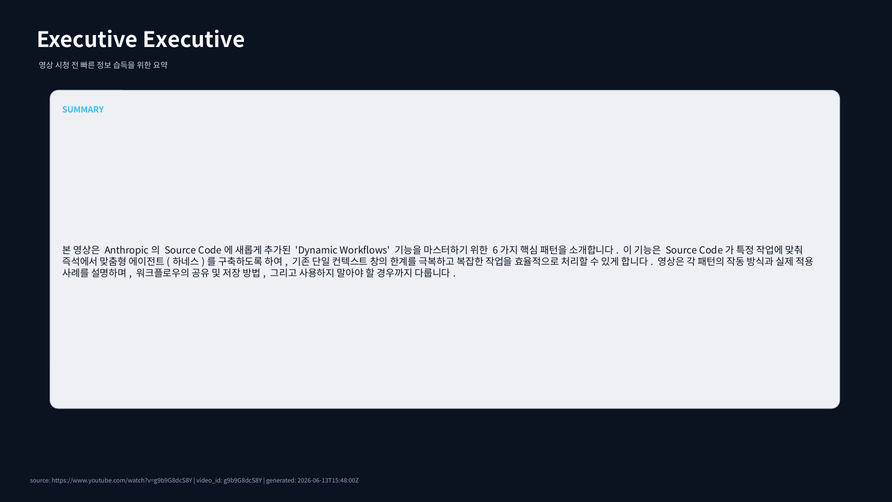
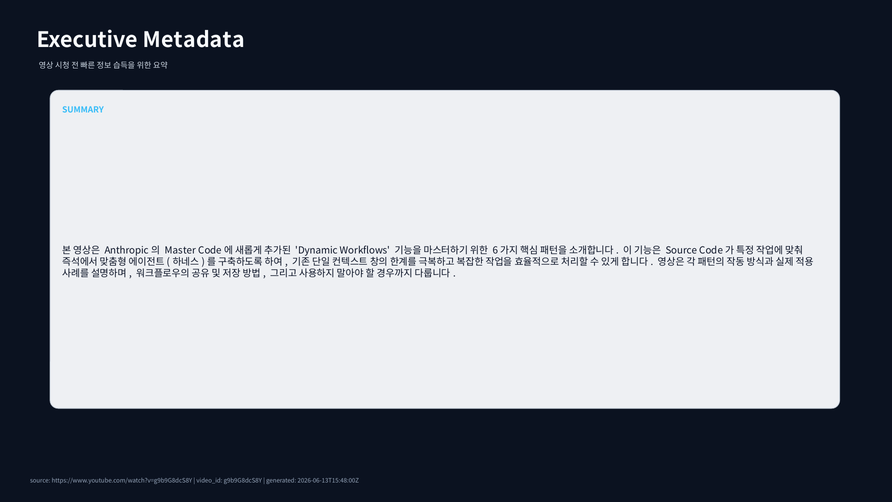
Executive Executive: Executive -> Metadata (194, 40)
Source: Source -> Master (180, 250)
